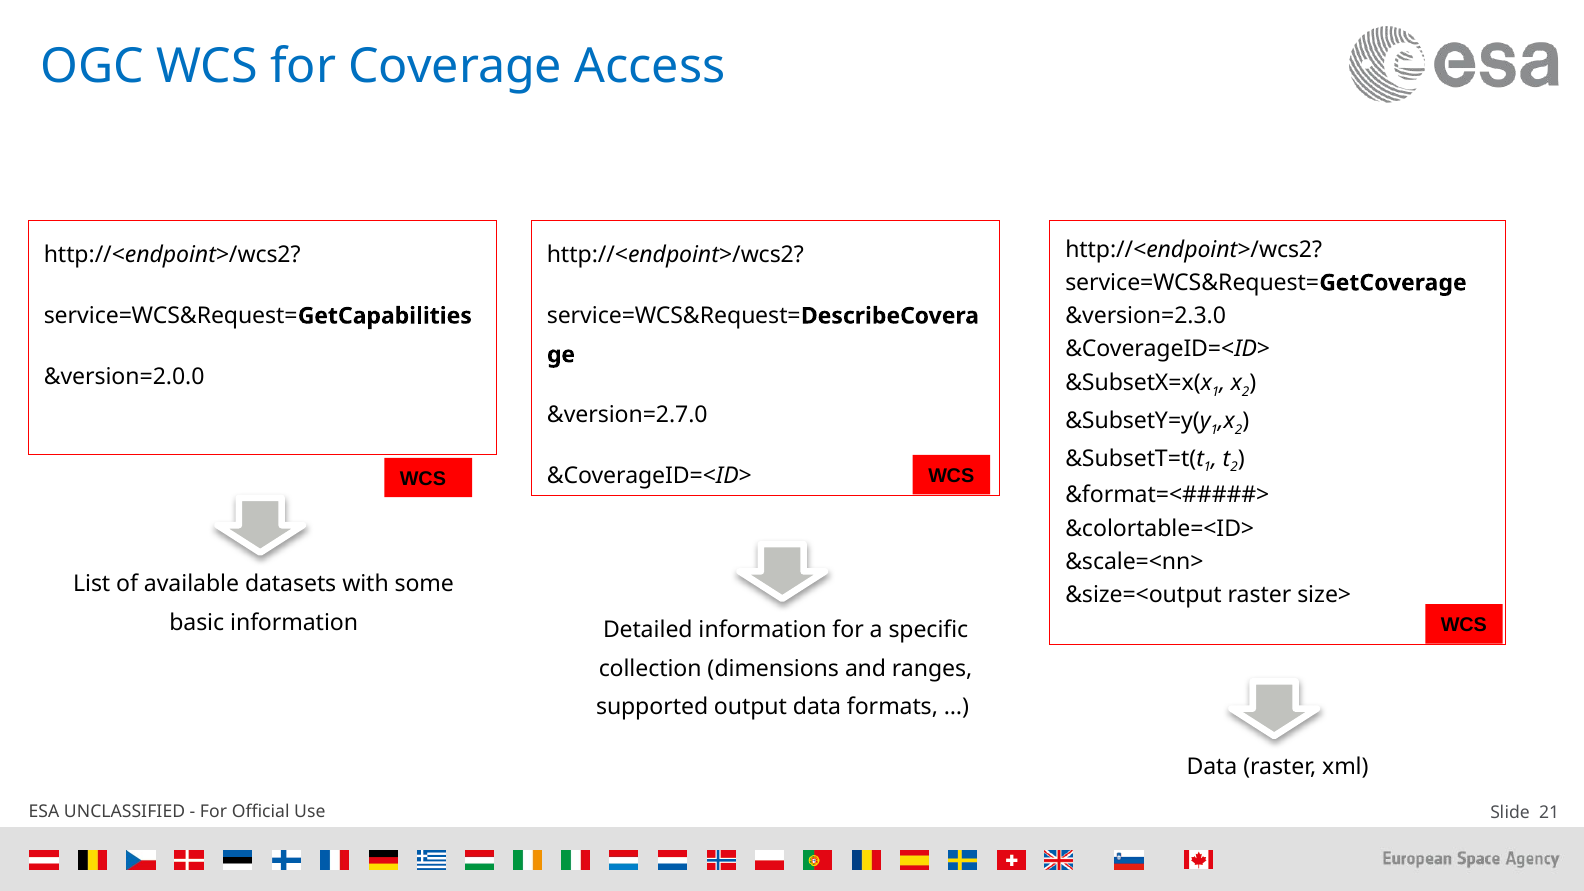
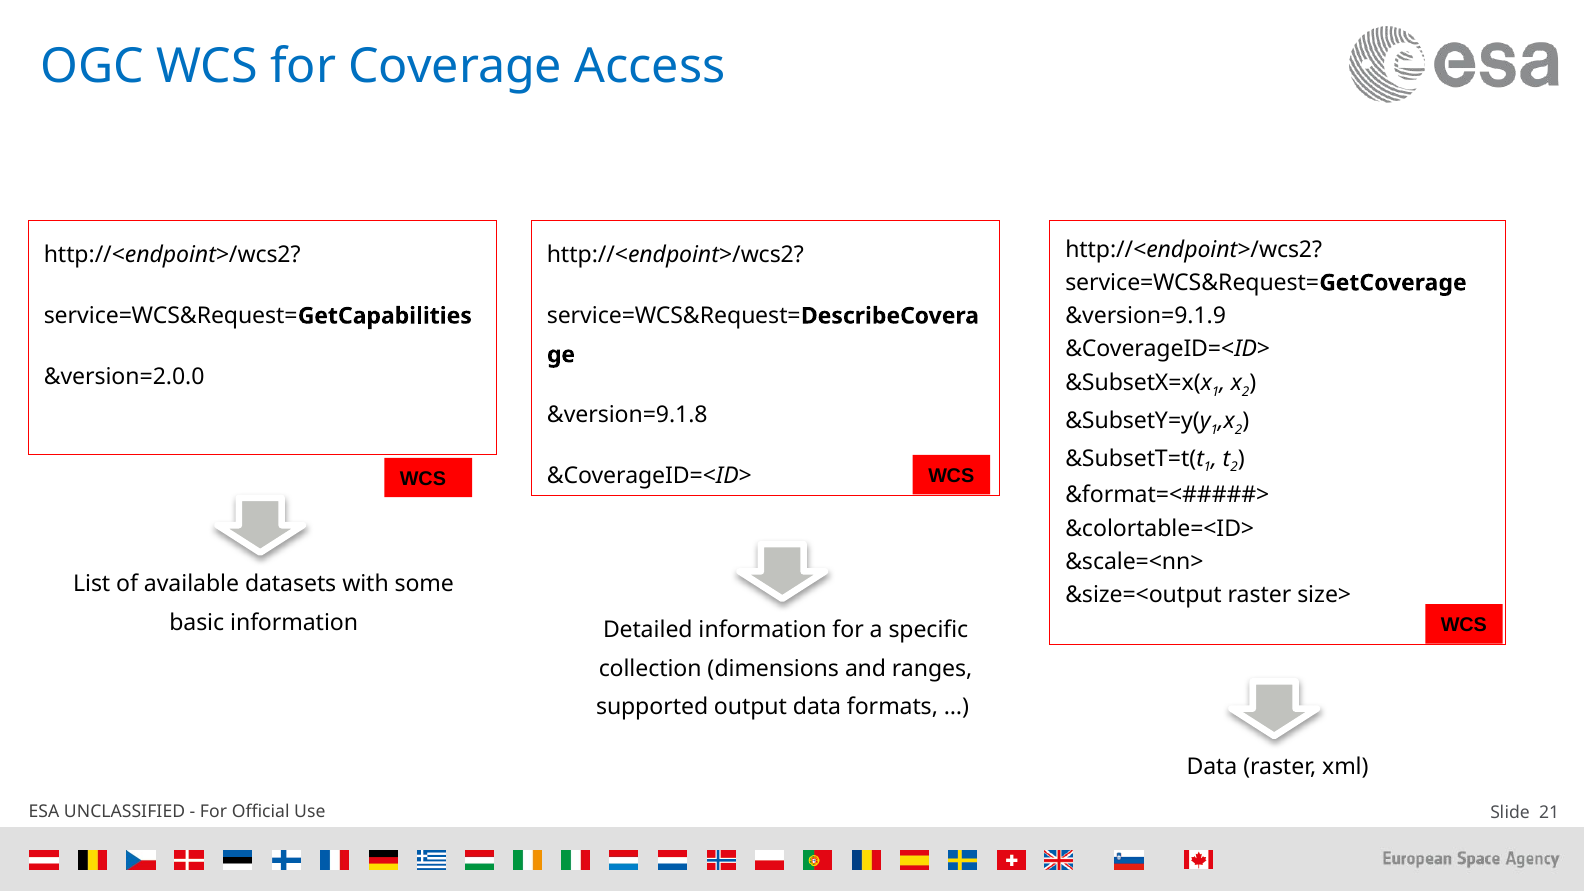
&version=2.3.0: &version=2.3.0 -> &version=9.1.9 (1146, 316)
&version=2.7.0: &version=2.7.0 -> &version=9.1.8 (627, 415)
